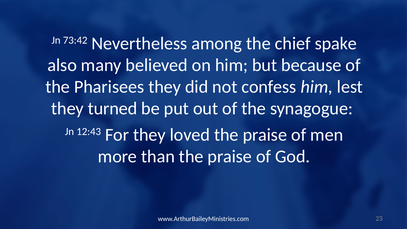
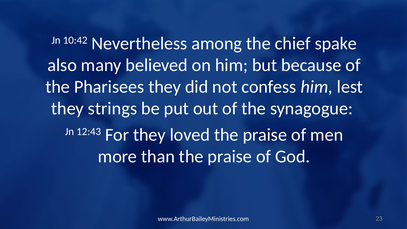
73:42: 73:42 -> 10:42 (75, 40)
turned: turned -> strings (112, 109)
